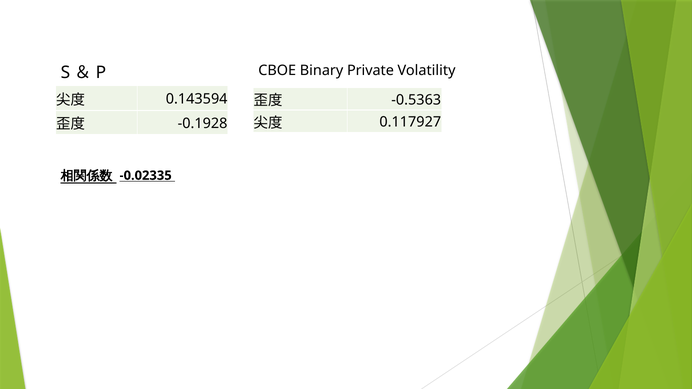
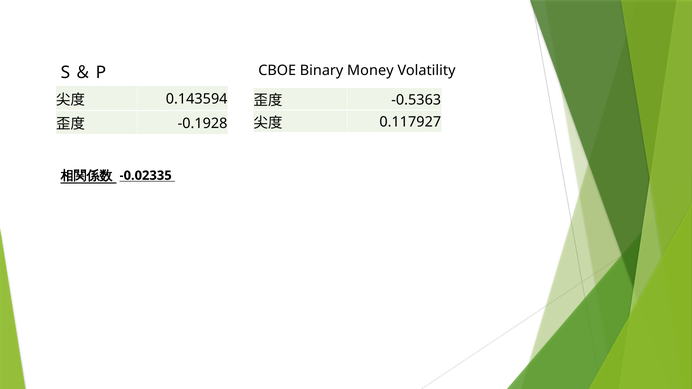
Private: Private -> Money (370, 71)
